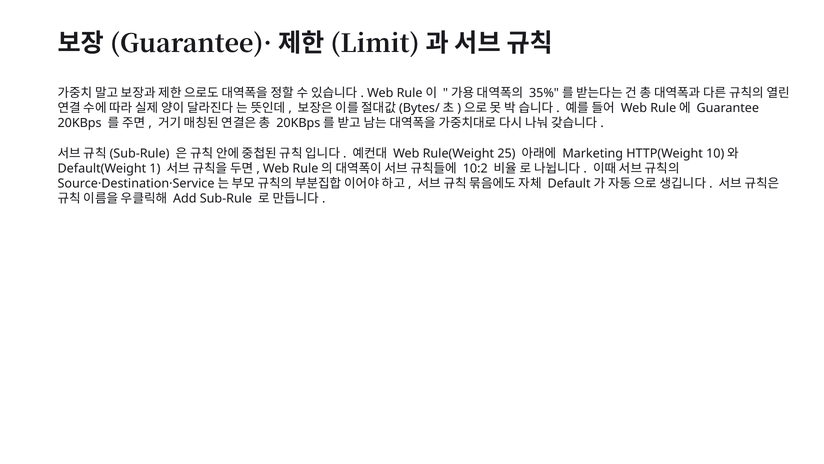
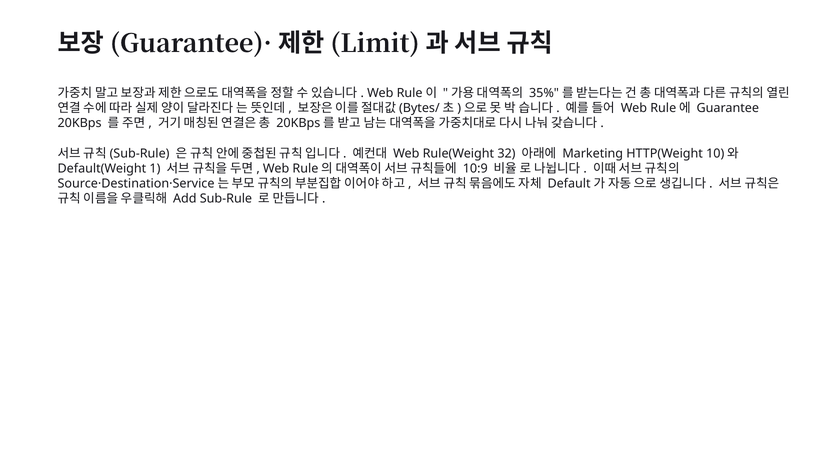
25: 25 -> 32 (506, 153)
10:2: 10:2 -> 10:9 (475, 168)
